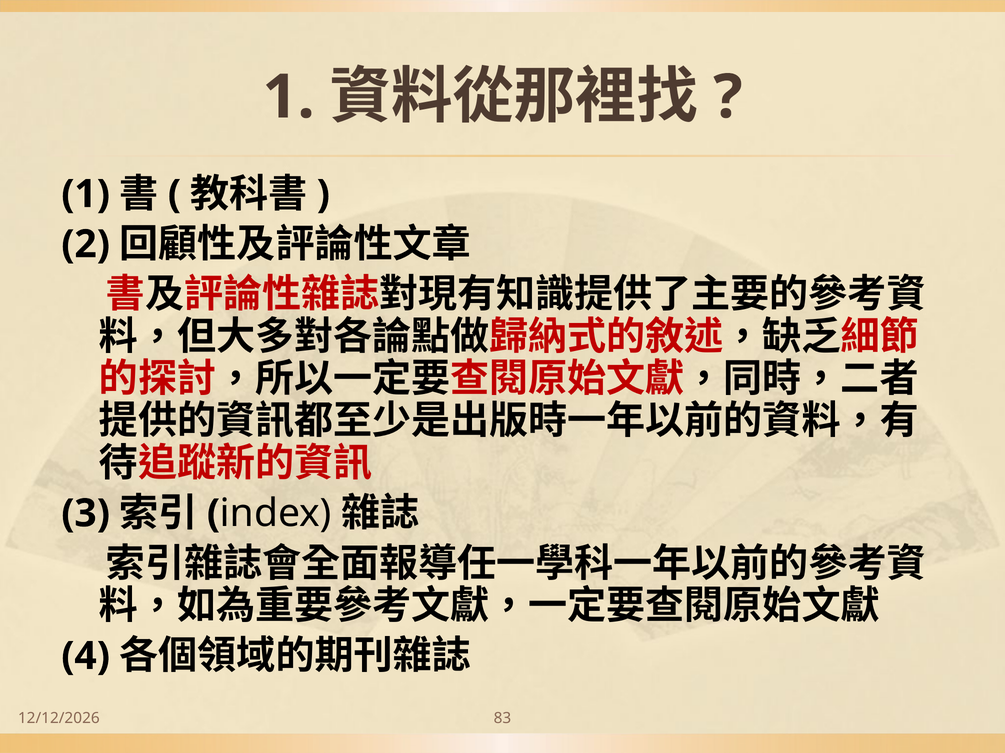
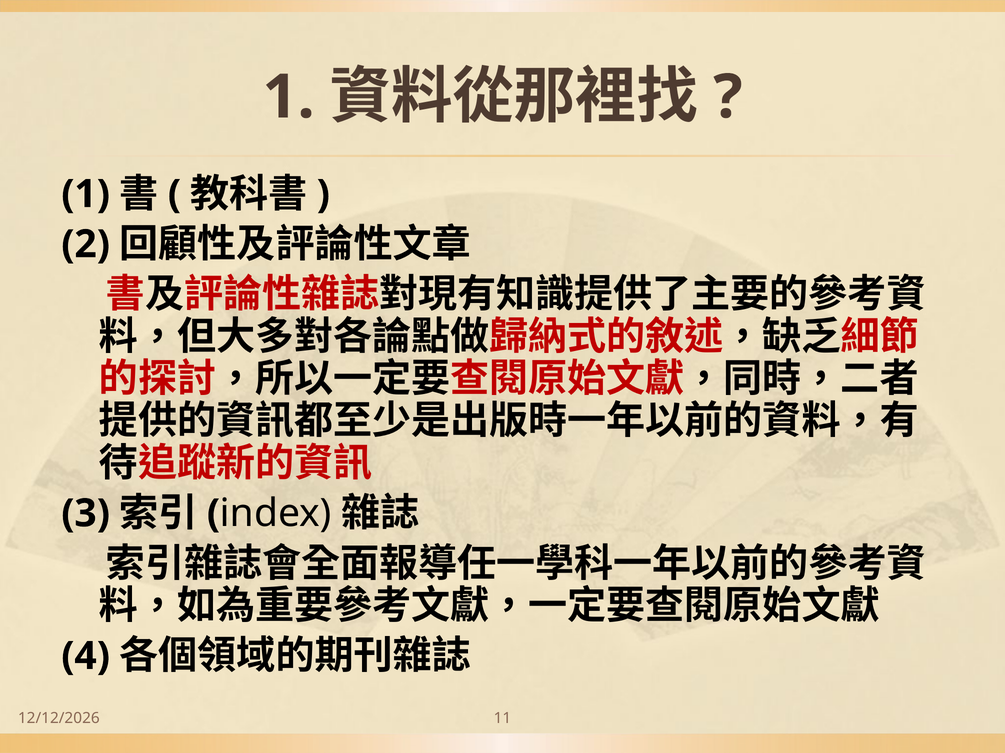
83: 83 -> 11 (502, 719)
